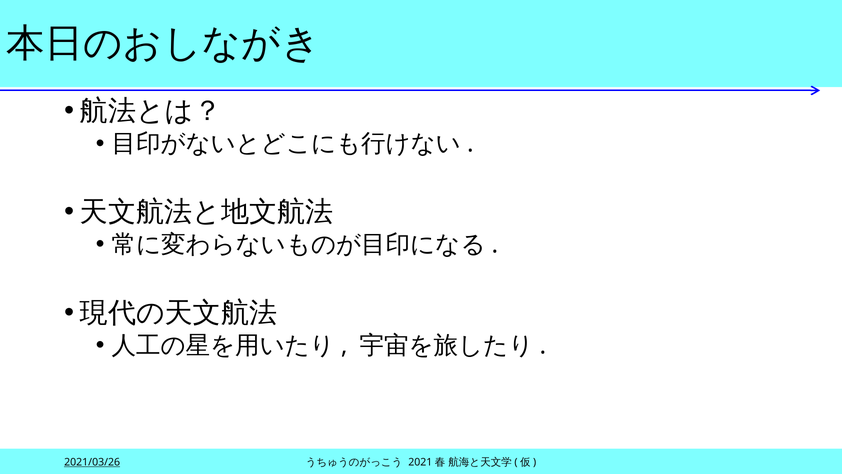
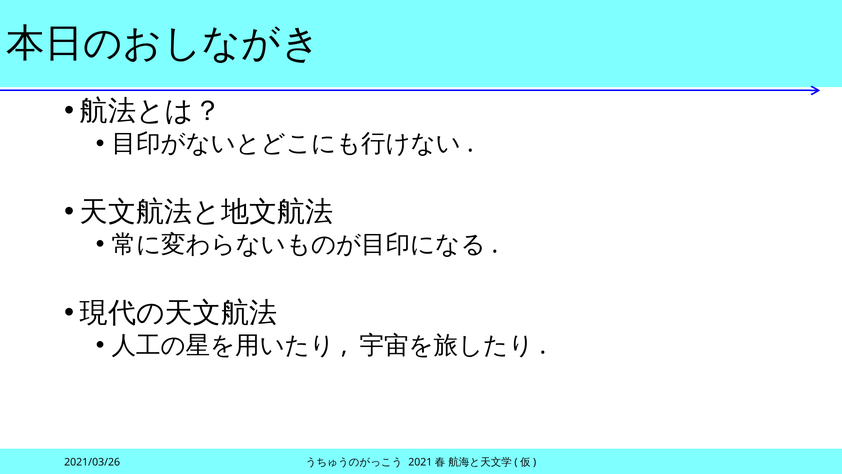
2021/03/26 underline: present -> none (92, 462)
